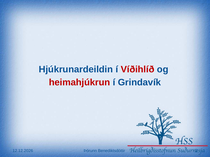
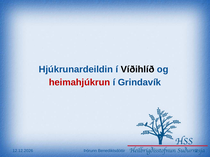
Víðihlíð colour: red -> black (138, 70)
